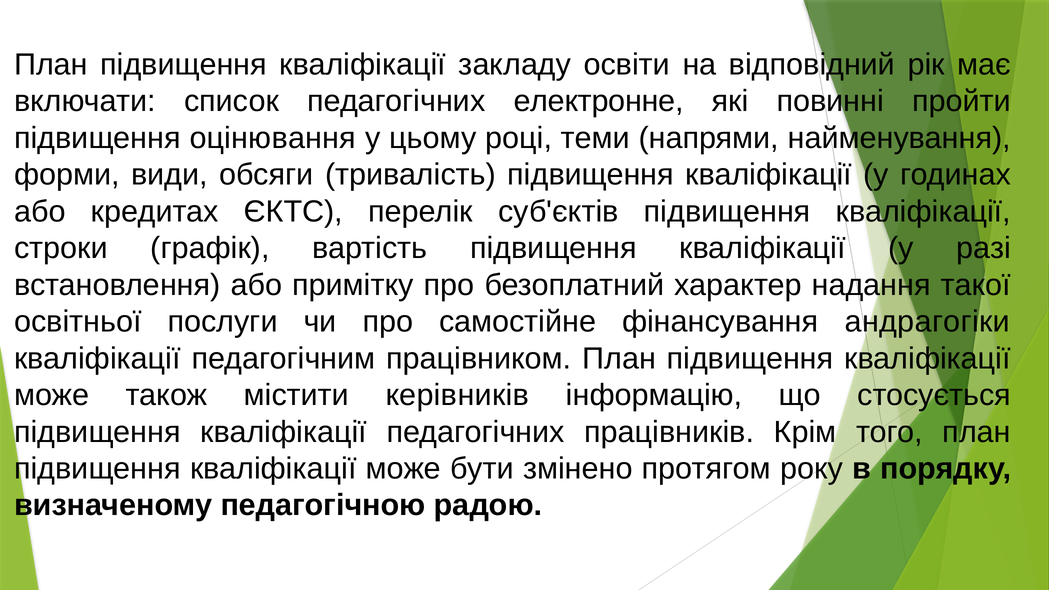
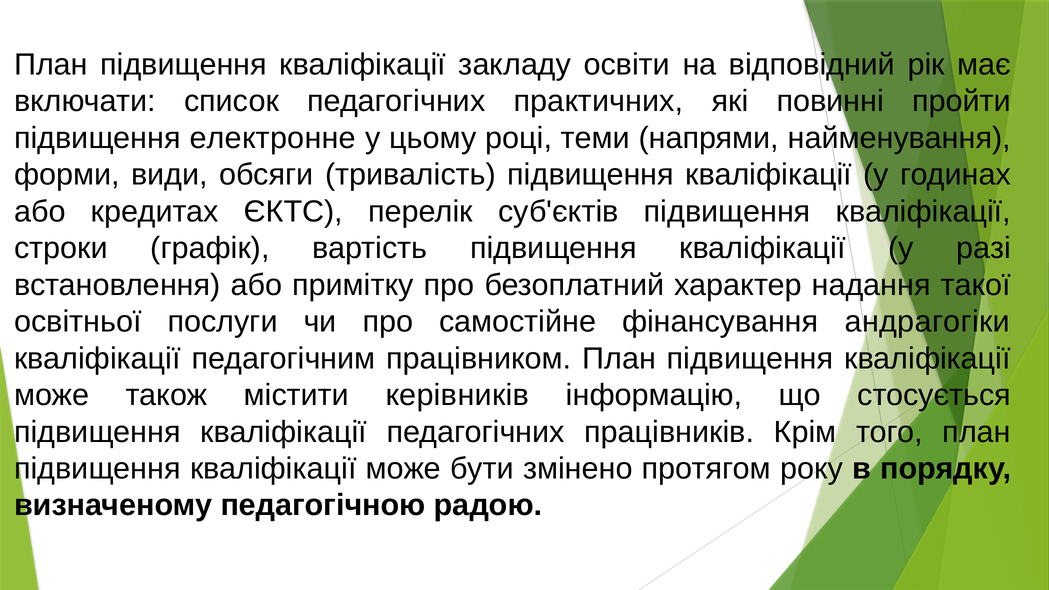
електронне: електронне -> практичних (598, 101)
оцінювання: оцінювання -> електронне (273, 138)
